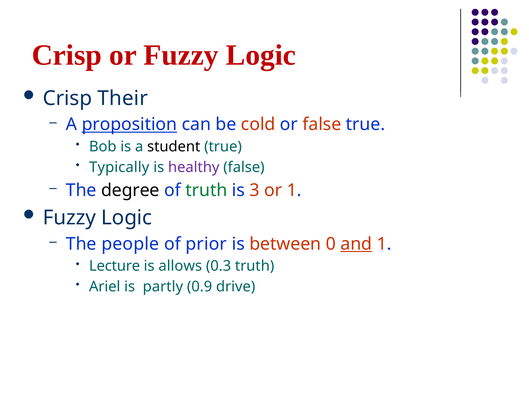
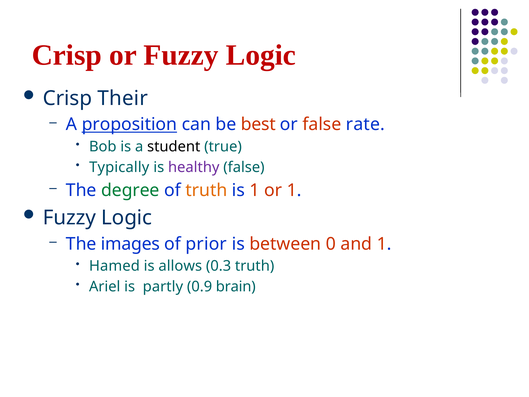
cold: cold -> best (258, 124)
false true: true -> rate (365, 124)
degree colour: black -> green (130, 190)
truth colour: green -> orange (206, 190)
is 3: 3 -> 1 (255, 190)
people: people -> images (130, 244)
and underline: present -> none (356, 244)
Lecture: Lecture -> Hamed (114, 266)
drive: drive -> brain (236, 286)
